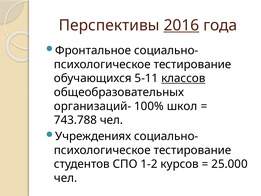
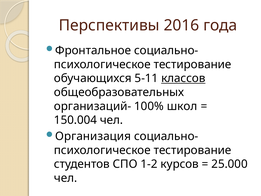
2016 underline: present -> none (181, 25)
743.788: 743.788 -> 150.004 (75, 120)
Учреждениях: Учреждениях -> Организация (93, 136)
